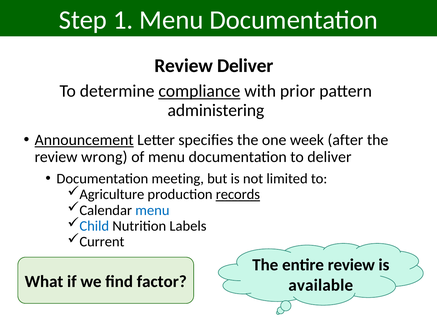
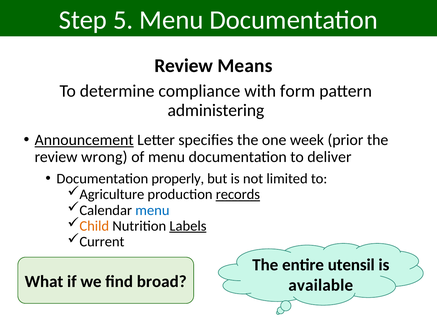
1: 1 -> 5 (123, 20)
Review Deliver: Deliver -> Means (245, 66)
compliance underline: present -> none (199, 91)
prior: prior -> form (298, 91)
after: after -> prior (345, 140)
meeting: meeting -> properly (178, 179)
Child colour: blue -> orange (94, 226)
Labels underline: none -> present (188, 226)
entire review: review -> utensil (351, 265)
factor: factor -> broad (162, 281)
